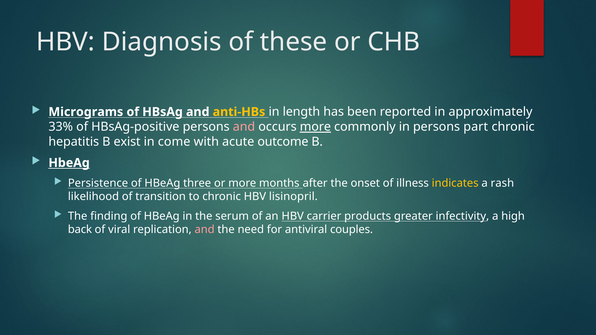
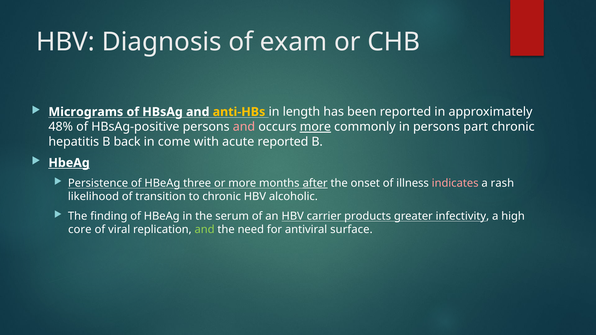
these: these -> exam (294, 42)
33%: 33% -> 48% (61, 127)
exist: exist -> back (127, 142)
acute outcome: outcome -> reported (283, 142)
after underline: none -> present (315, 183)
indicates colour: yellow -> pink (455, 183)
lisinopril: lisinopril -> alcoholic (293, 197)
back: back -> core (80, 230)
and colour: pink -> light green (205, 230)
couples: couples -> surface (351, 230)
